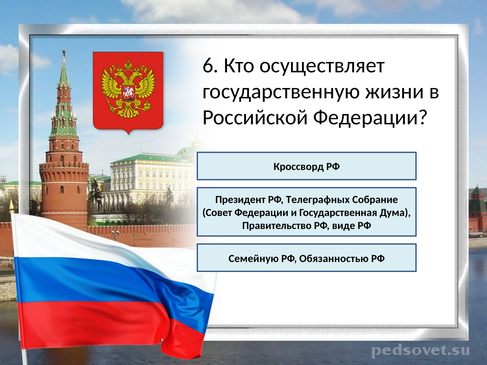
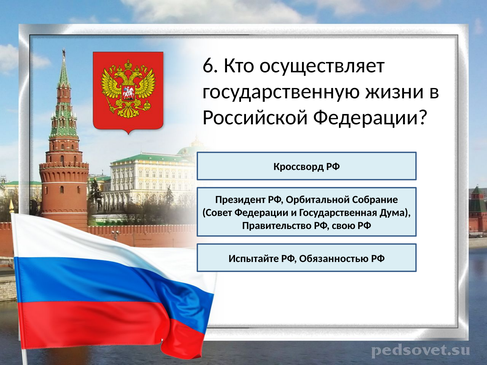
Телеграфных: Телеграфных -> Орбитальной (318, 200)
виде: виде -> свою (344, 226)
Семейную: Семейную -> Испытайте (254, 259)
